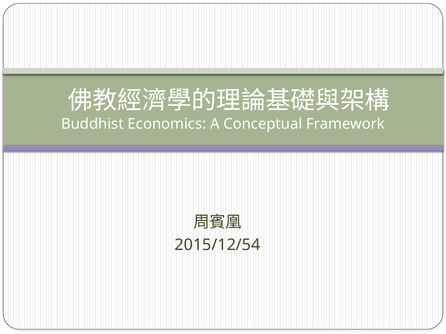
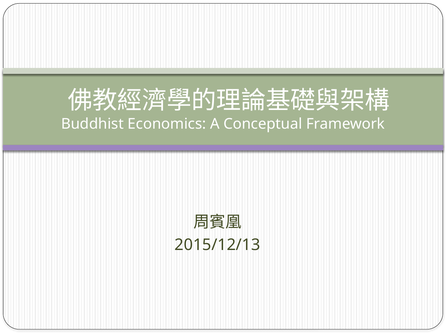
2015/12/54: 2015/12/54 -> 2015/12/13 (217, 245)
